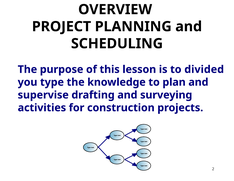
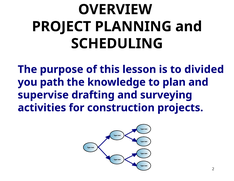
you type: type -> path (52, 82)
